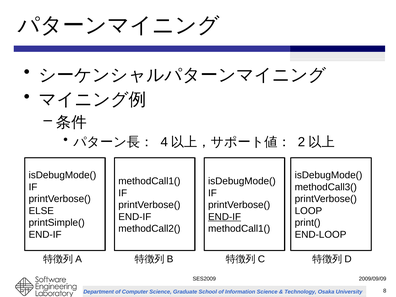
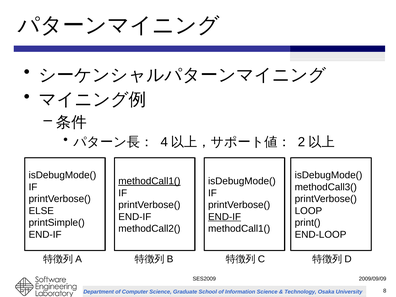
methodCall1( underline: none -> present (149, 181)
